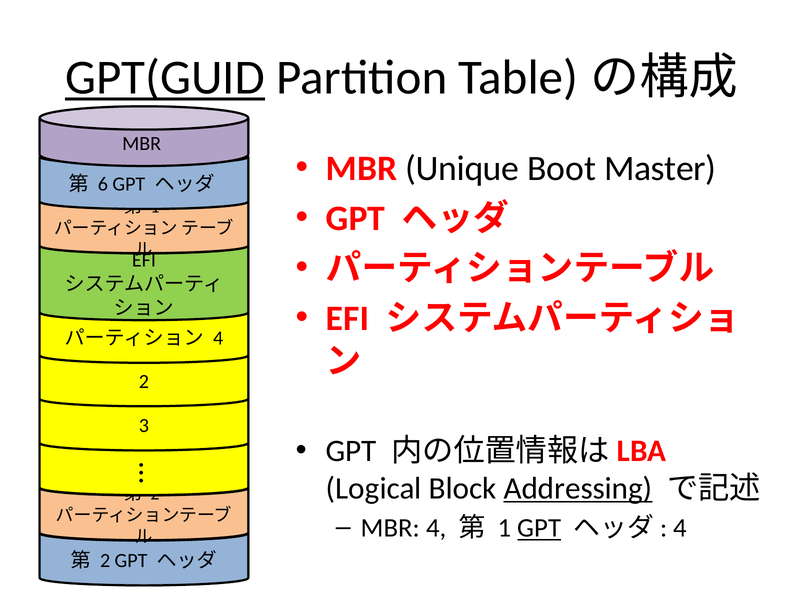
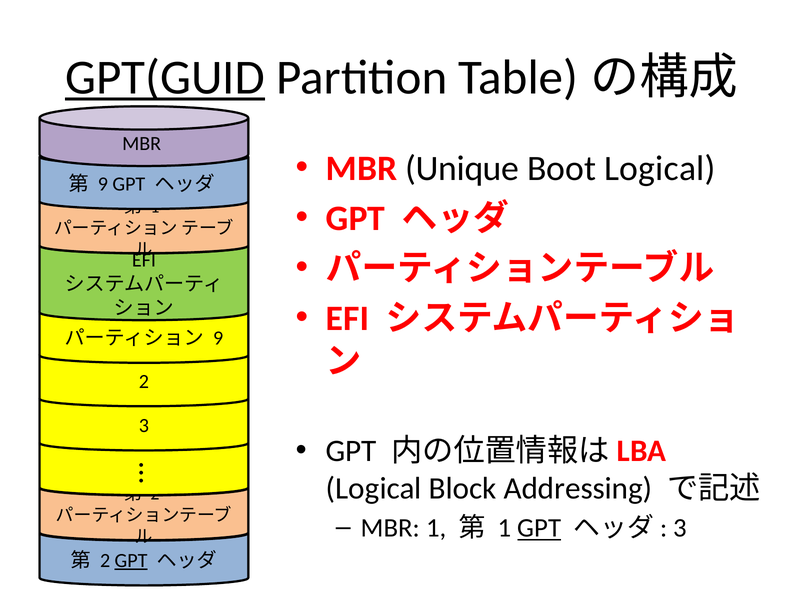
Boot Master: Master -> Logical (660, 168)
6: 6 -> 9 (103, 184)
4: 4 -> 9 (218, 338)
Addressing underline: present -> none (578, 489)
MBR 4: 4 -> 1 (436, 528)
4: 4 -> 3 (680, 528)
GPT underline: none -> present (131, 561)
